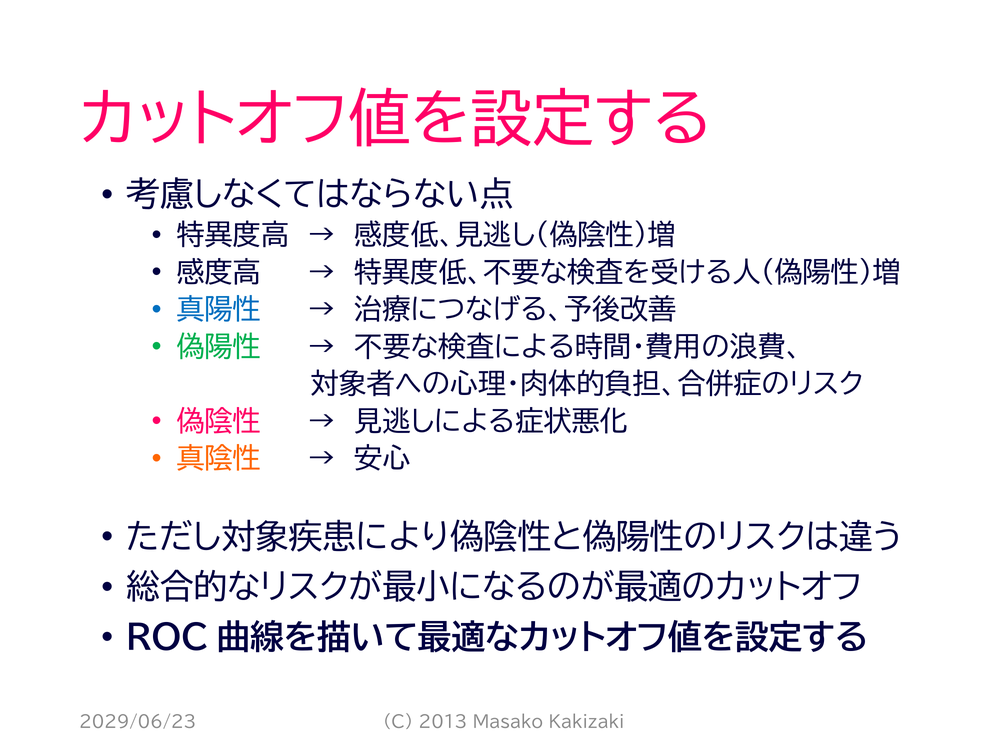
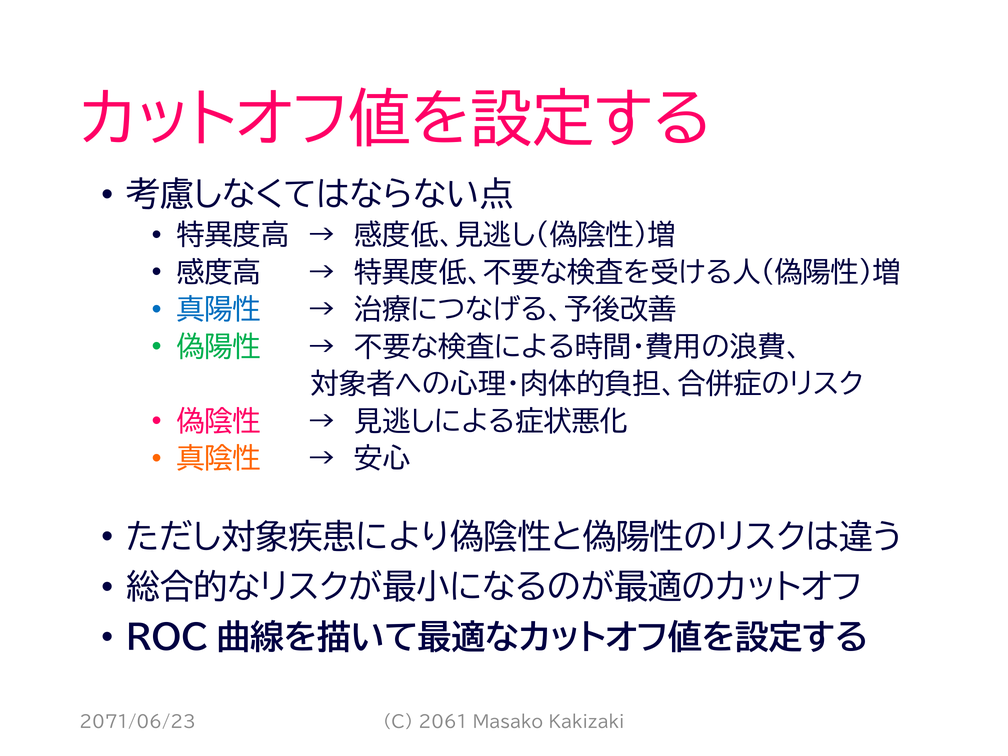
2029/06/23: 2029/06/23 -> 2071/06/23 (138, 722)
2013: 2013 -> 2061 (443, 722)
